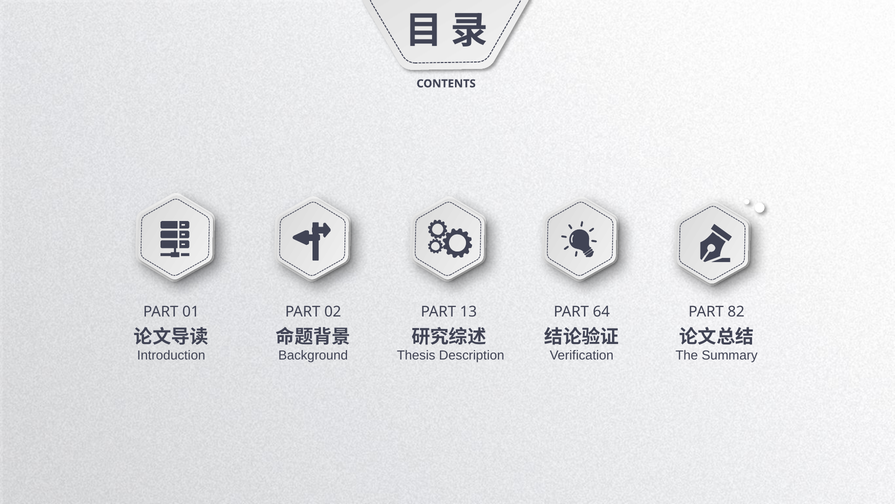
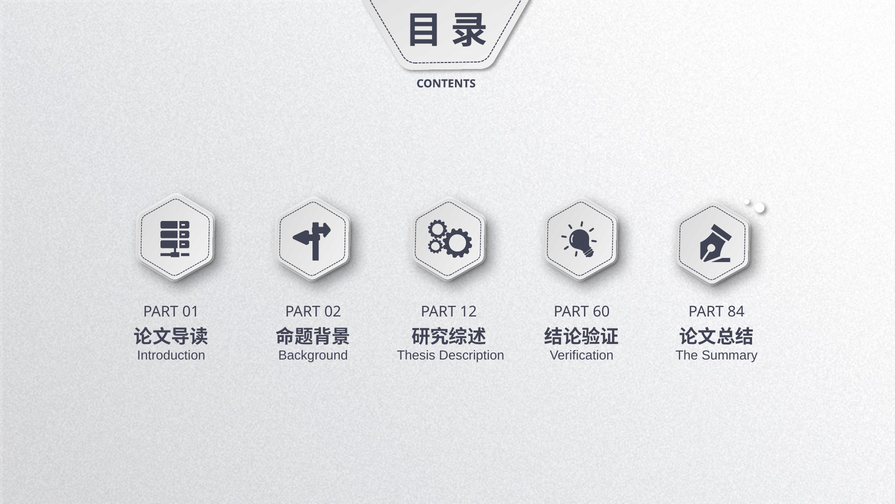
13: 13 -> 12 (468, 311)
64: 64 -> 60 (601, 311)
82: 82 -> 84 (736, 311)
